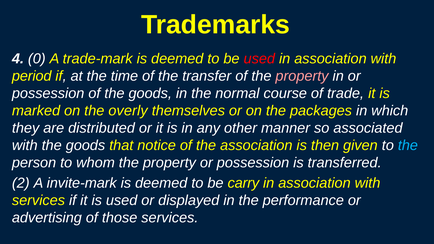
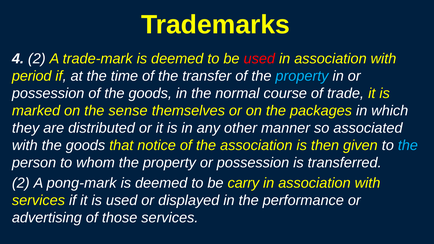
4 0: 0 -> 2 (37, 59)
property colour: pink -> light blue (302, 76)
overly: overly -> sense (128, 111)
invite-mark: invite-mark -> pong-mark (82, 183)
